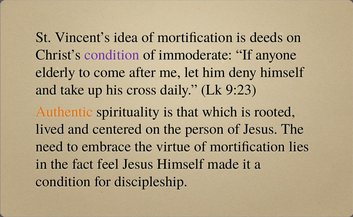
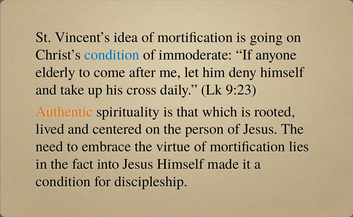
deeds: deeds -> going (266, 37)
condition colour: purple -> blue (112, 55)
feel: feel -> into (108, 164)
